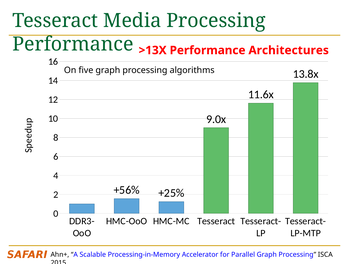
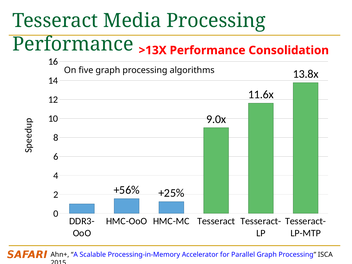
Architectures: Architectures -> Consolidation (289, 50)
